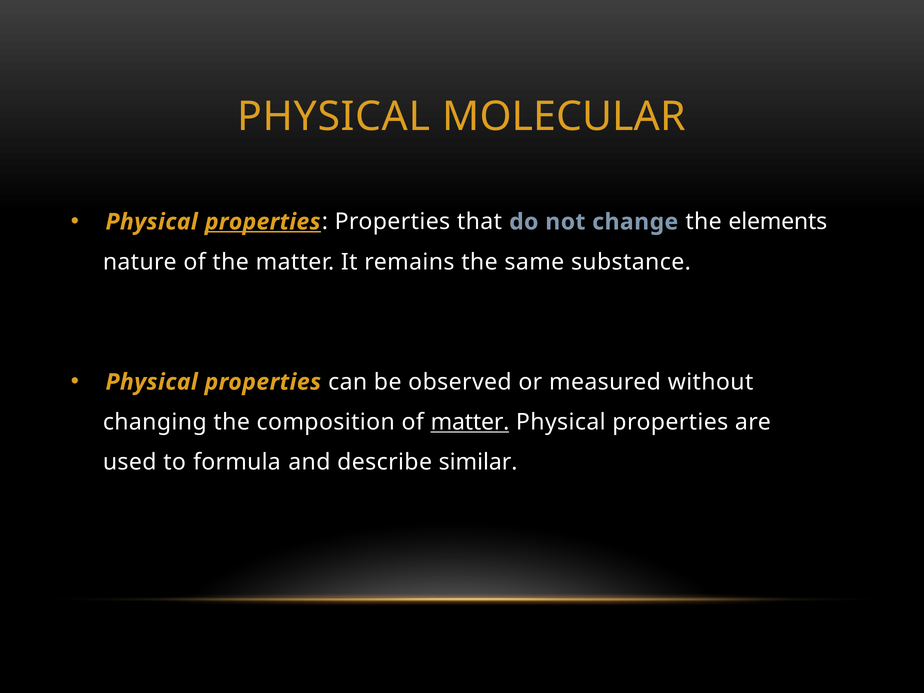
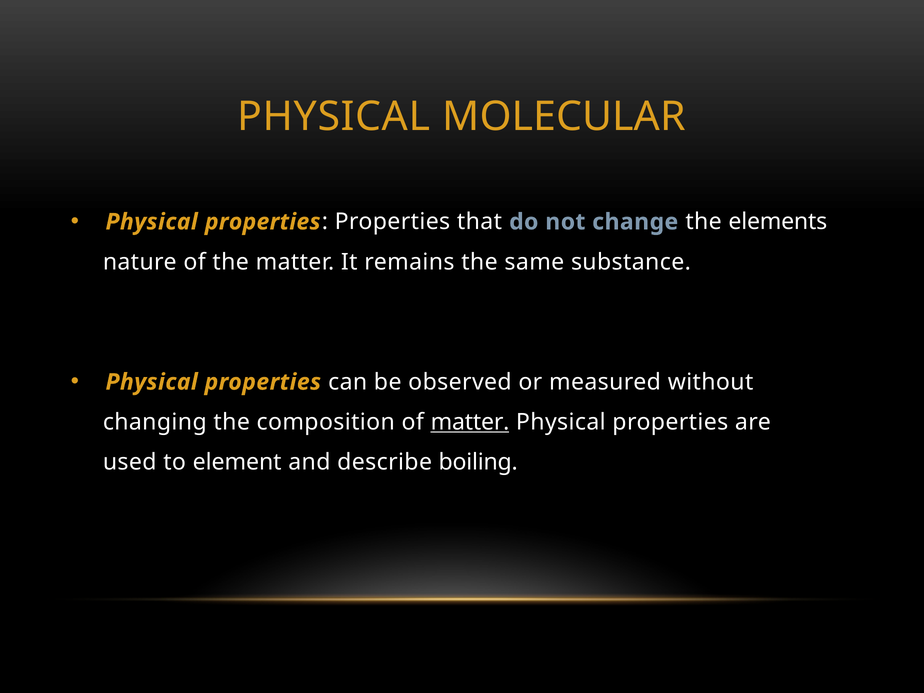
properties underline: present -> none (263, 222)
formula: formula -> element (237, 462)
similar: similar -> boiling (478, 462)
